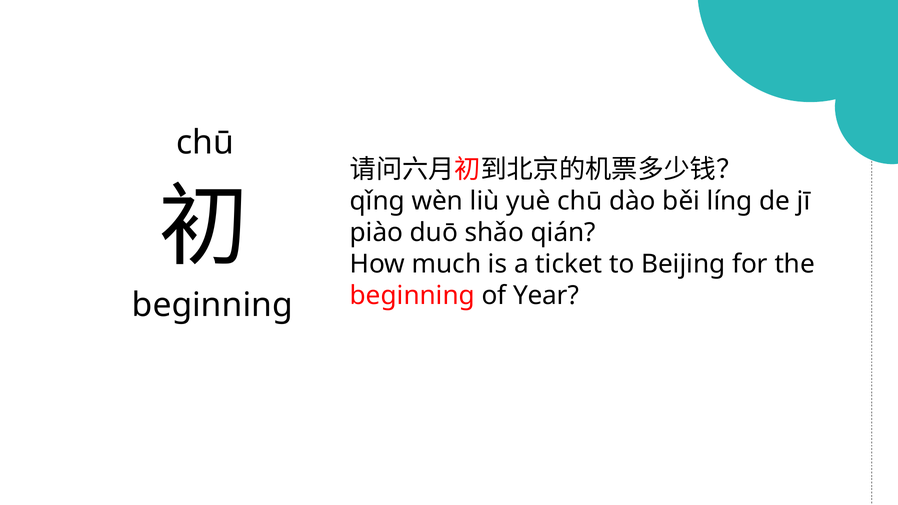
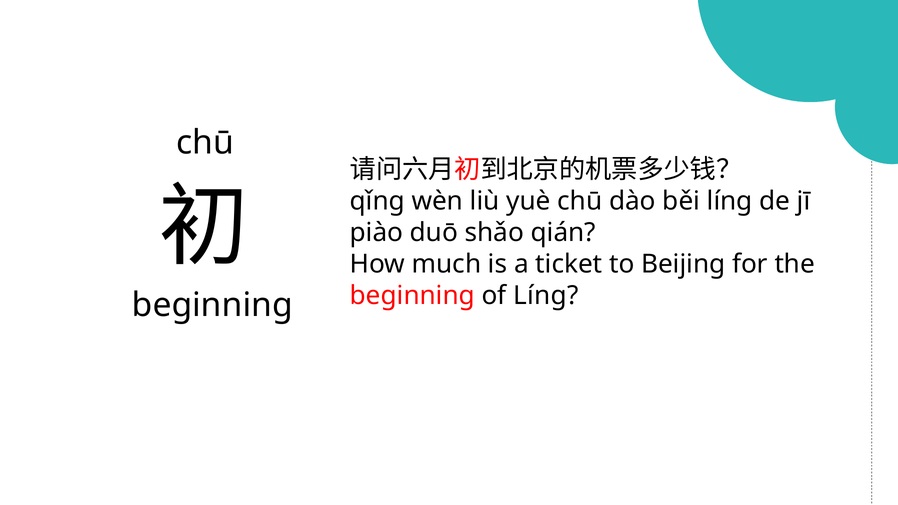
of Year: Year -> Líng (546, 296)
